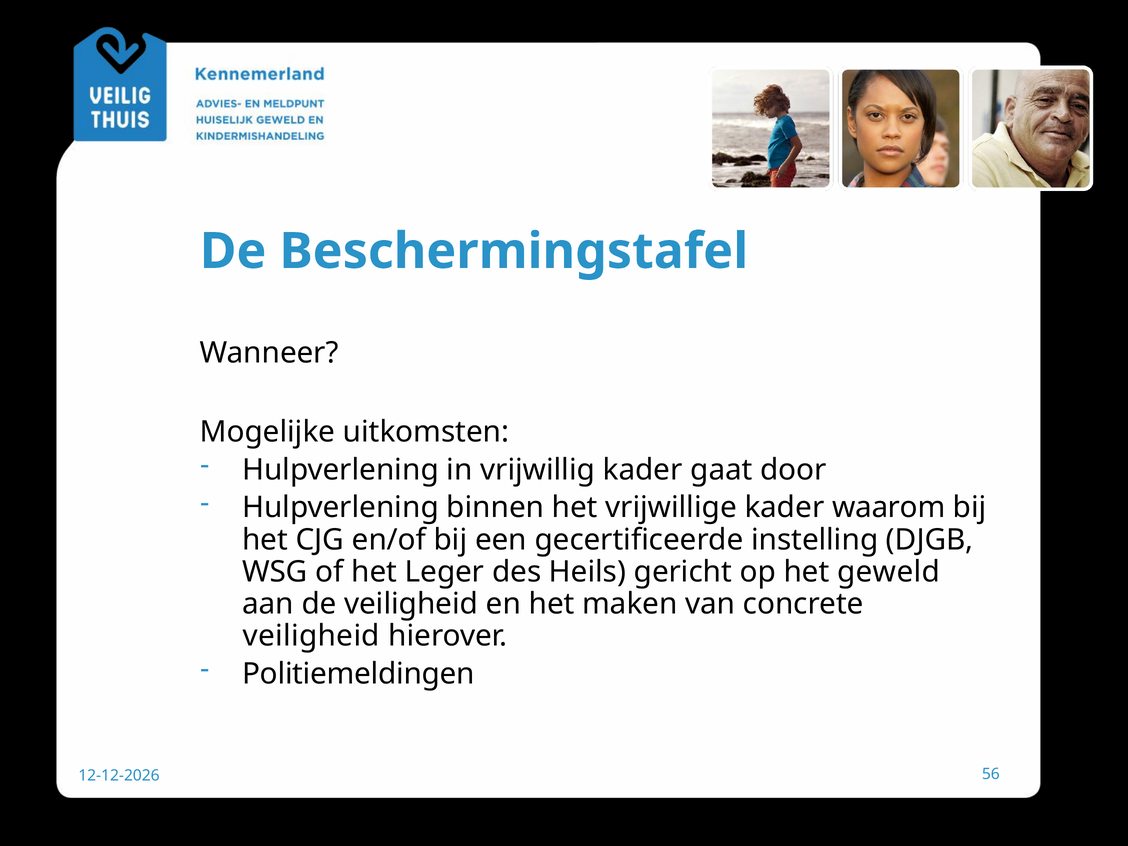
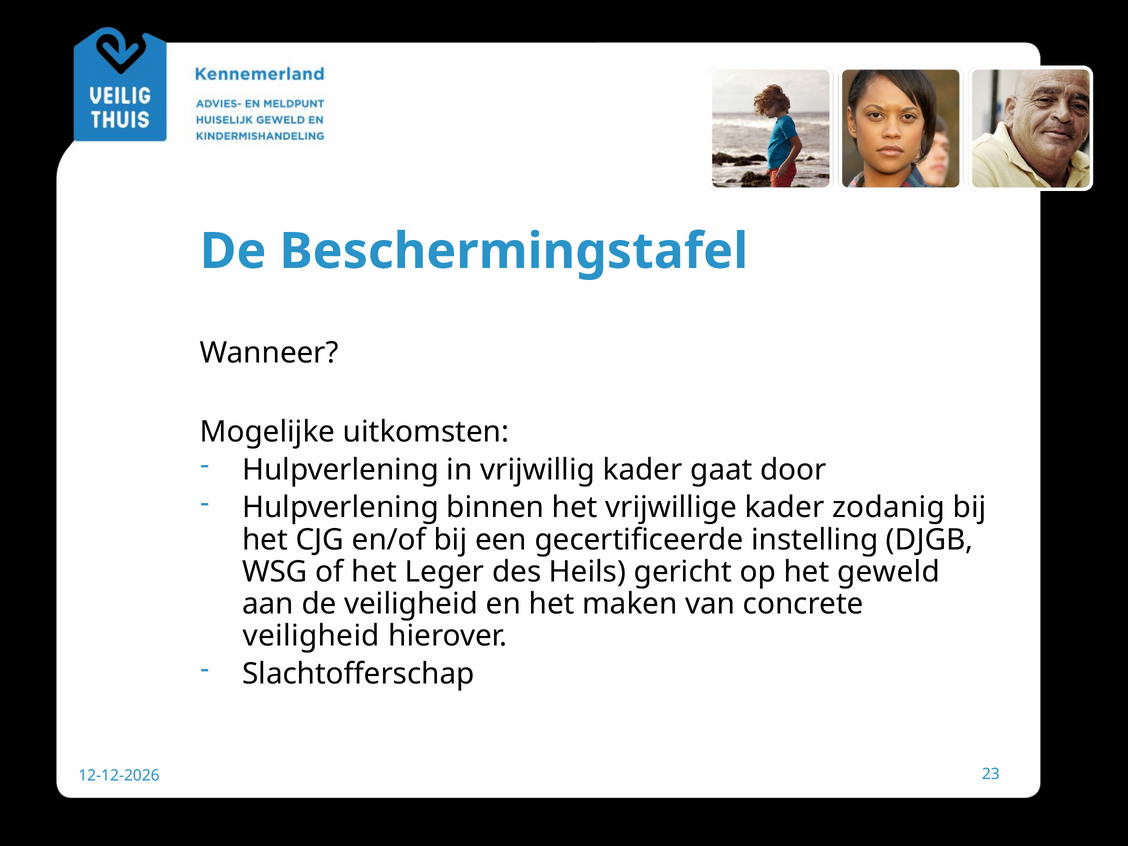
waarom: waarom -> zodanig (888, 508)
Politiemeldingen: Politiemeldingen -> Slachtofferschap (358, 674)
56: 56 -> 23 (991, 774)
